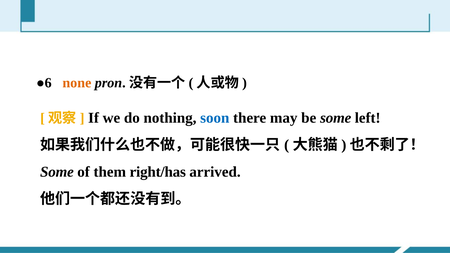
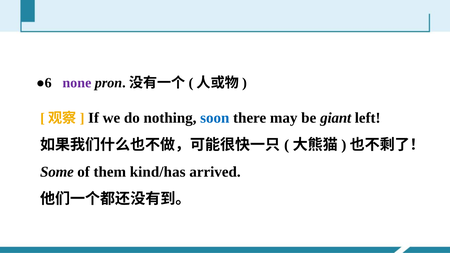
none colour: orange -> purple (77, 83)
be some: some -> giant (336, 118)
right/has: right/has -> kind/has (158, 172)
